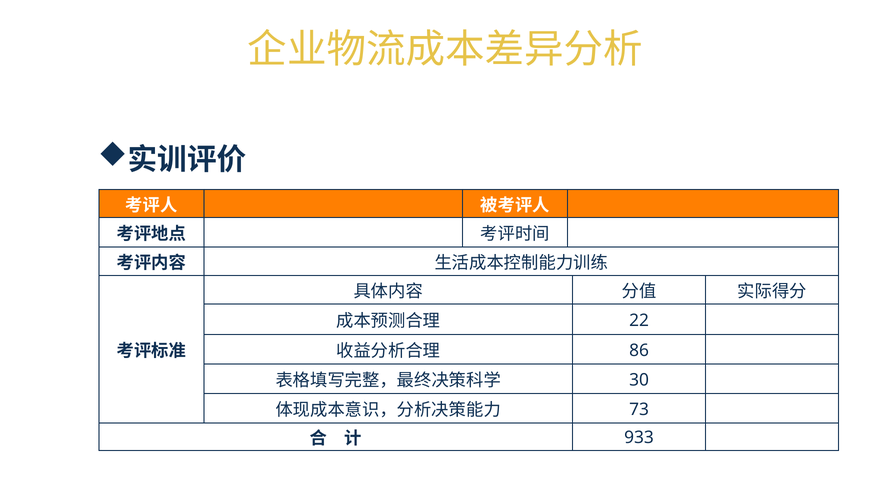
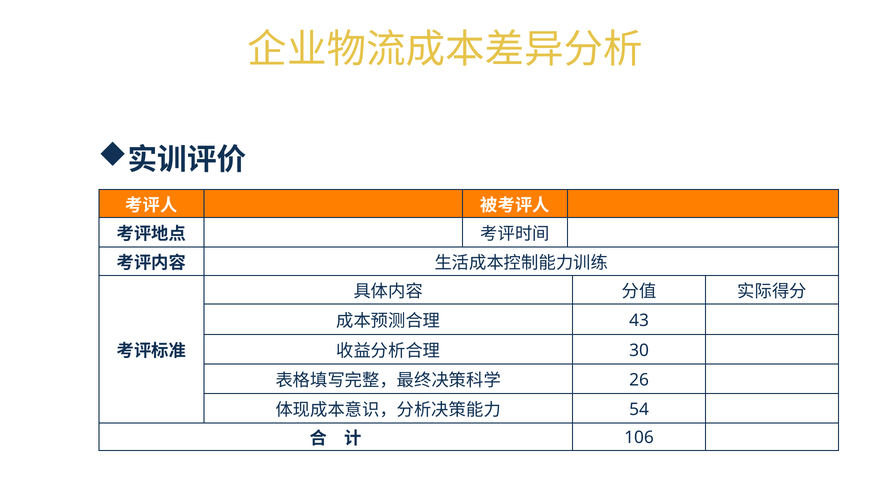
22: 22 -> 43 (639, 320)
86: 86 -> 30 (639, 350)
30: 30 -> 26 (639, 380)
73: 73 -> 54 (639, 409)
933: 933 -> 106 (639, 438)
